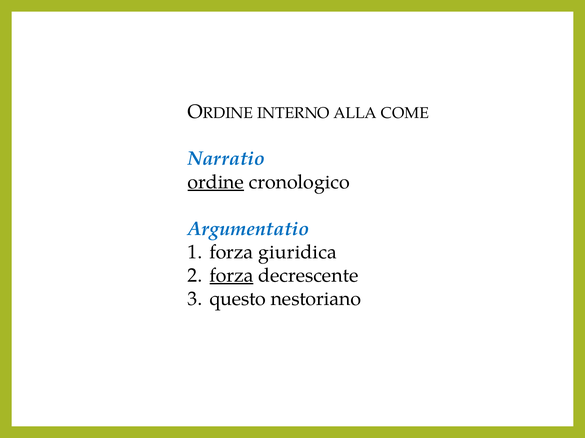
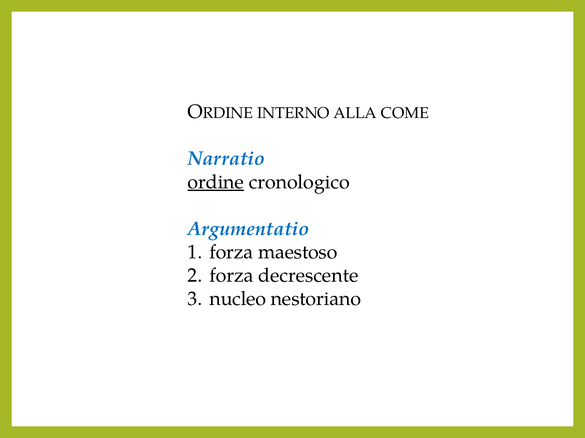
giuridica: giuridica -> maestoso (298, 252)
forza underline: present -> none (232, 276)
questo: questo -> nucleo (238, 299)
